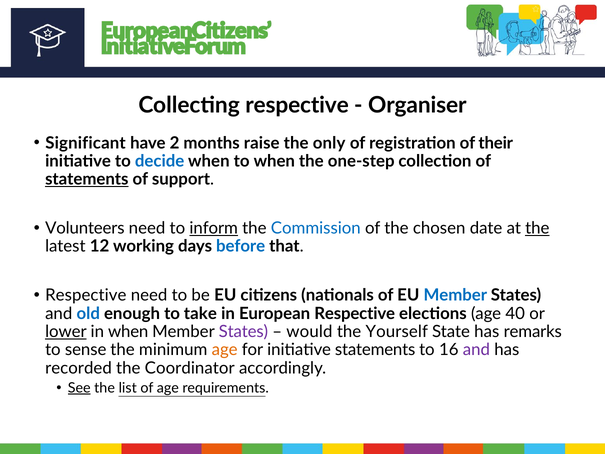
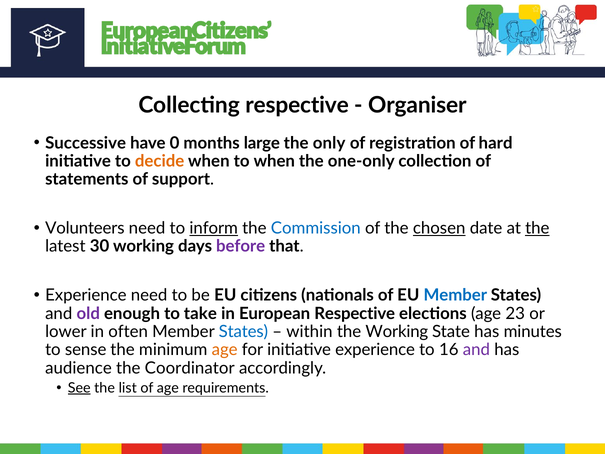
Significant: Significant -> Successive (86, 143)
2: 2 -> 0 (175, 143)
raise: raise -> large (262, 143)
their: their -> hard (496, 143)
decide colour: blue -> orange (160, 161)
one-step: one-step -> one-only (361, 161)
statements underline: present -> none (87, 179)
chosen underline: none -> present (439, 228)
12: 12 -> 30 (100, 246)
before colour: blue -> purple (241, 246)
Respective: Respective -> Experience (86, 295)
old colour: blue -> purple (88, 313)
40: 40 -> 23 (515, 313)
lower underline: present -> none (66, 332)
in when: when -> often (128, 332)
States colour: purple -> blue (243, 332)
would: would -> within (309, 332)
the Yourself: Yourself -> Working (397, 332)
remarks: remarks -> minutes (533, 332)
initiative statements: statements -> experience (375, 350)
recorded: recorded -> audience (78, 368)
